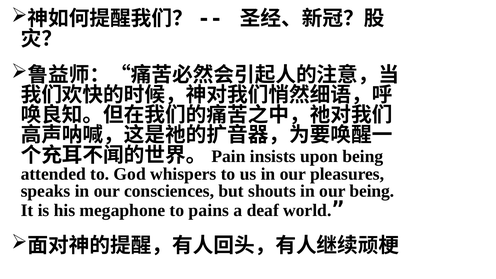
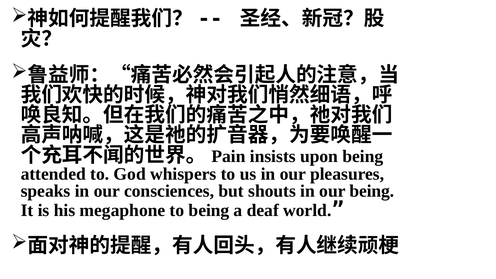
to pains: pains -> being (209, 210)
